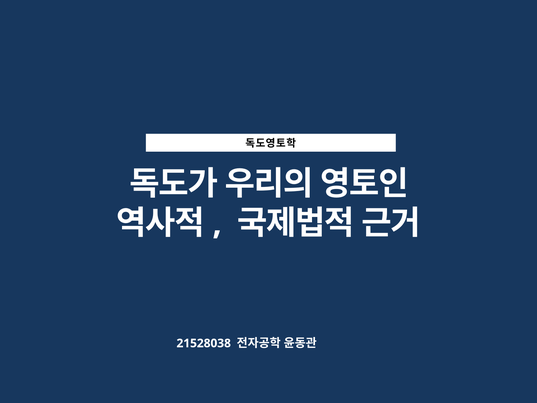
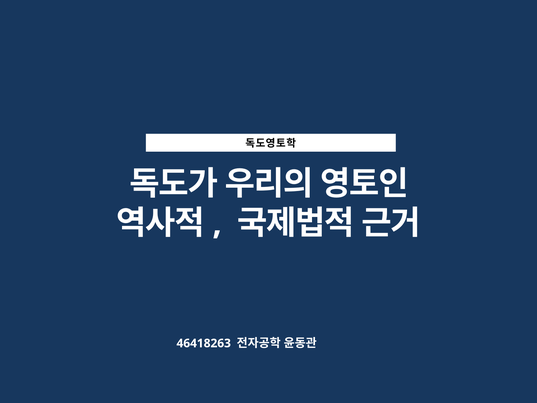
21528038: 21528038 -> 46418263 (204, 343)
